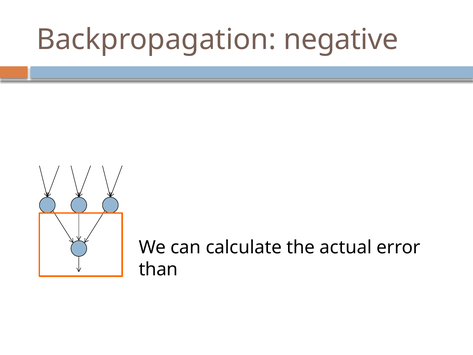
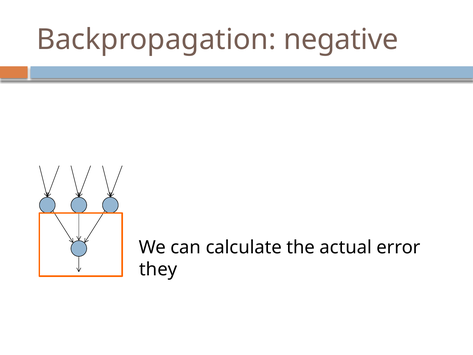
than: than -> they (158, 269)
